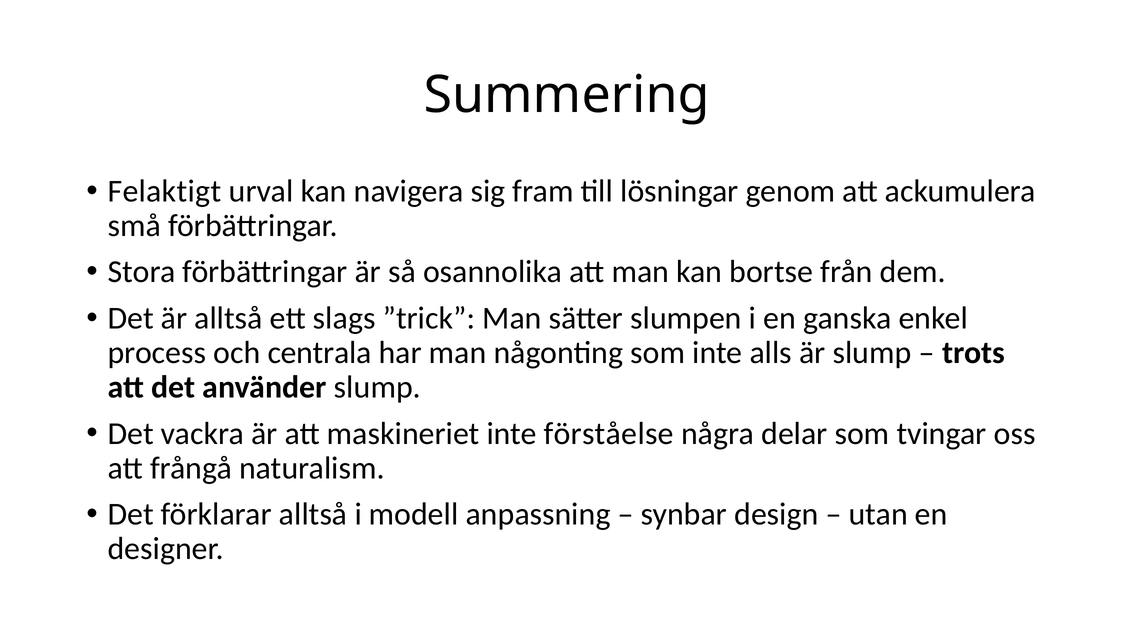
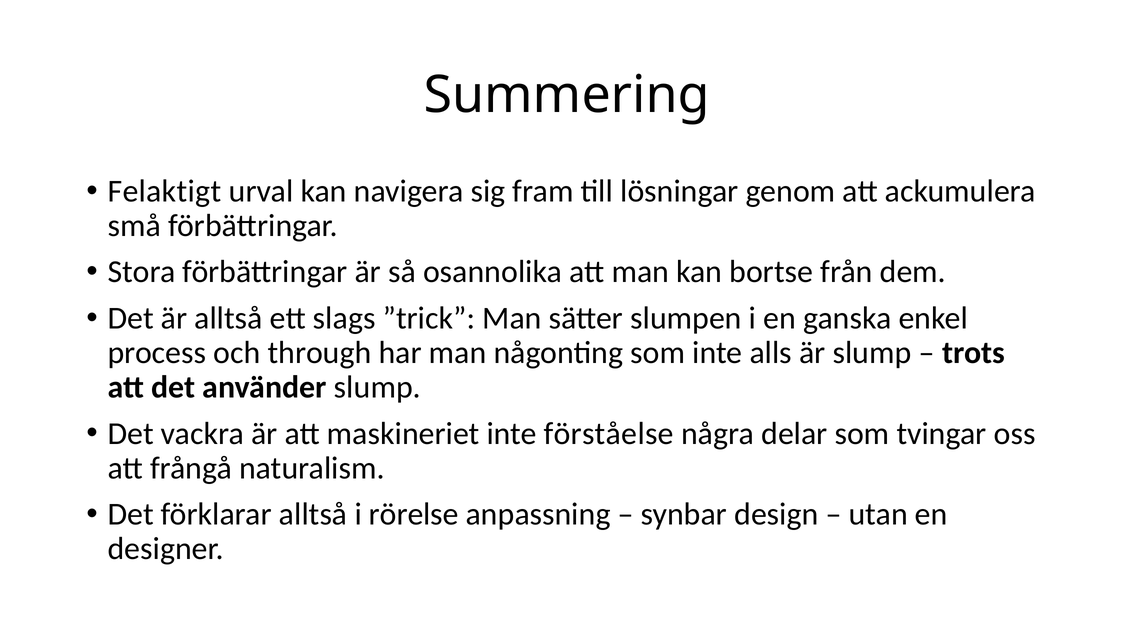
centrala: centrala -> through (320, 353)
modell: modell -> rörelse (414, 514)
